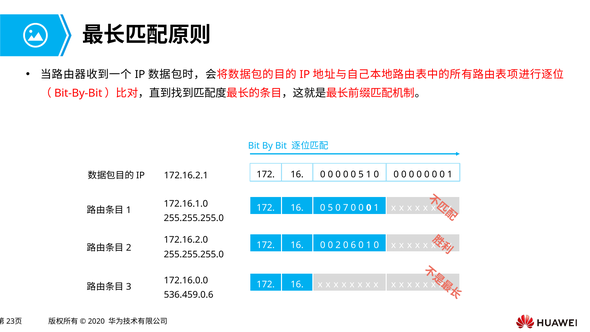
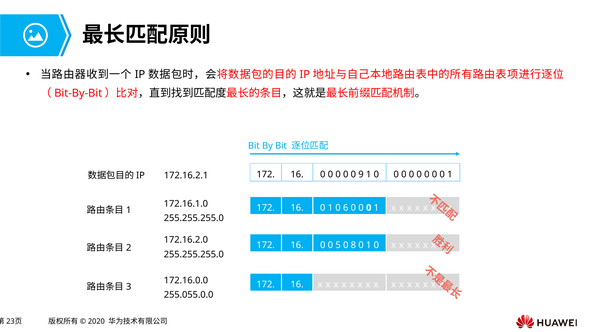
0 0 5: 5 -> 9 (361, 174)
16 0 5: 5 -> 1 (330, 208)
7: 7 -> 6 (346, 208)
2: 2 -> 5 (338, 245)
6: 6 -> 8 (353, 245)
536.459.0.6: 536.459.0.6 -> 255.055.0.0 (189, 295)
